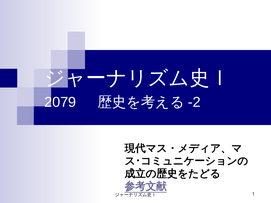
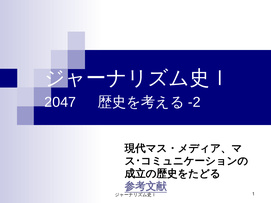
2079: 2079 -> 2047 (60, 102)
